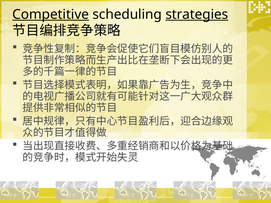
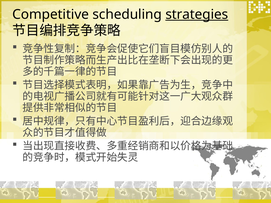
Competitive underline: present -> none (51, 14)
